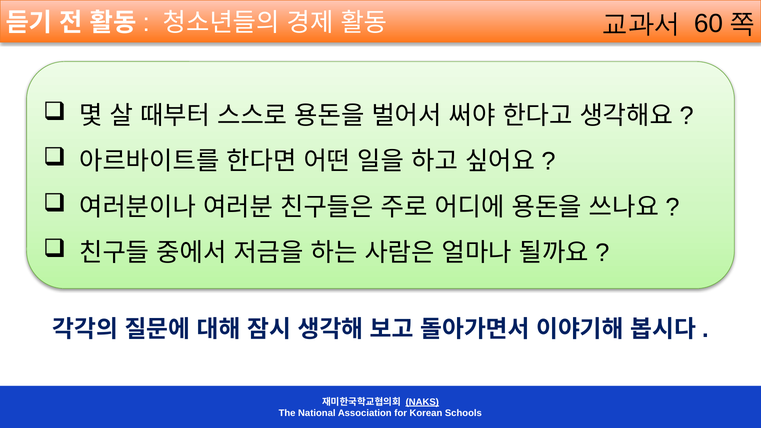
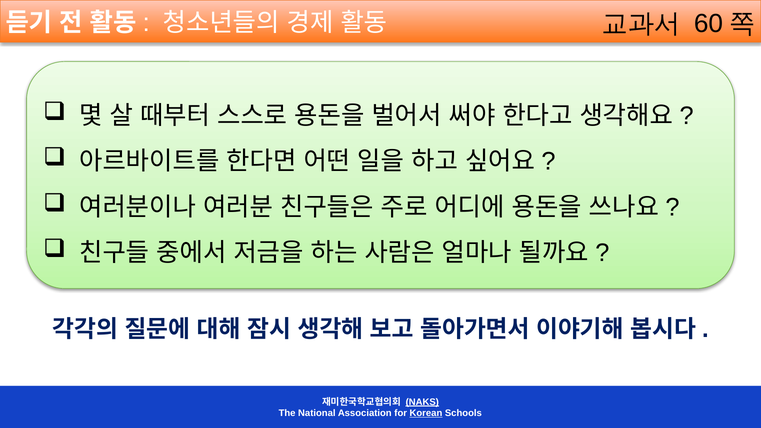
Korean underline: none -> present (426, 413)
